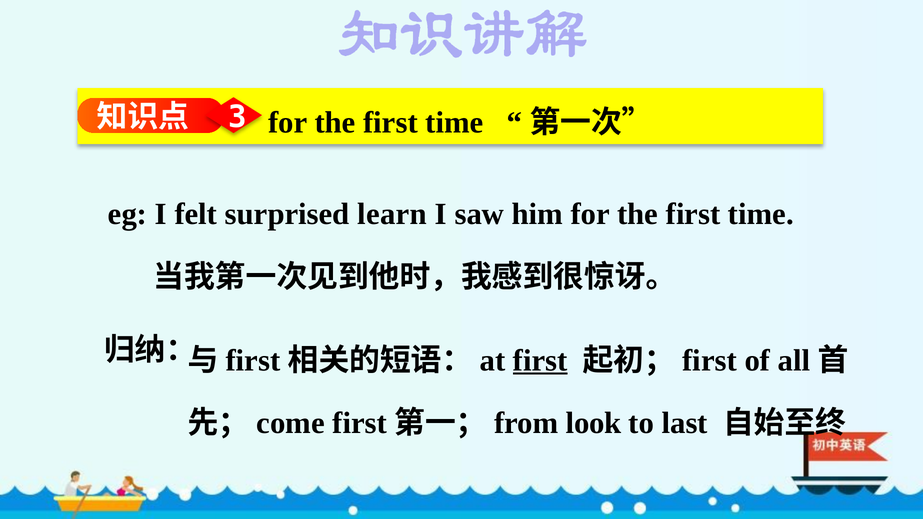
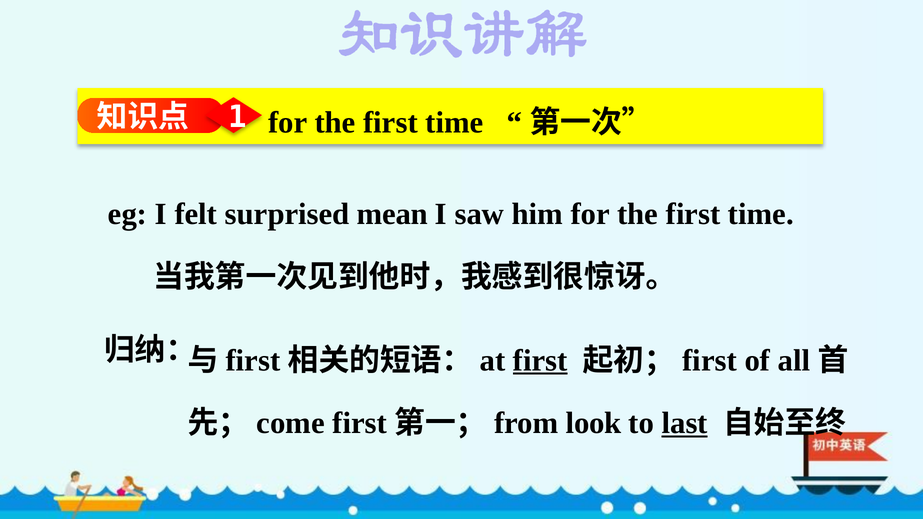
3: 3 -> 1 (238, 117)
learn: learn -> mean (392, 214)
last underline: none -> present (685, 423)
